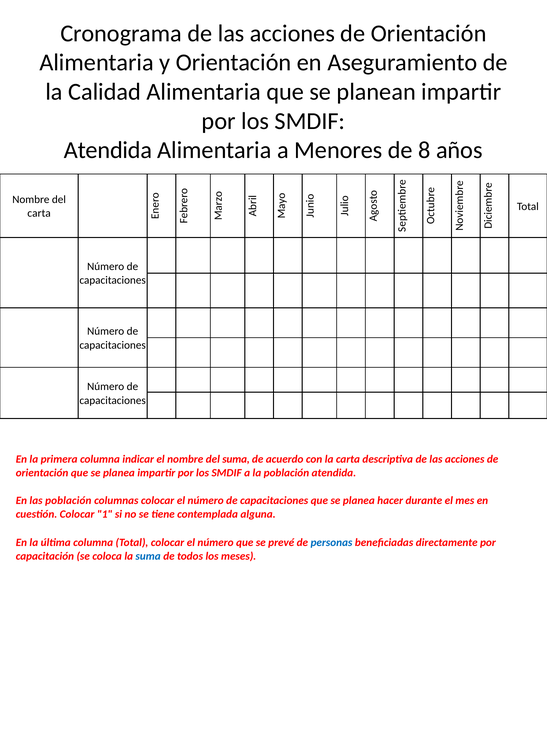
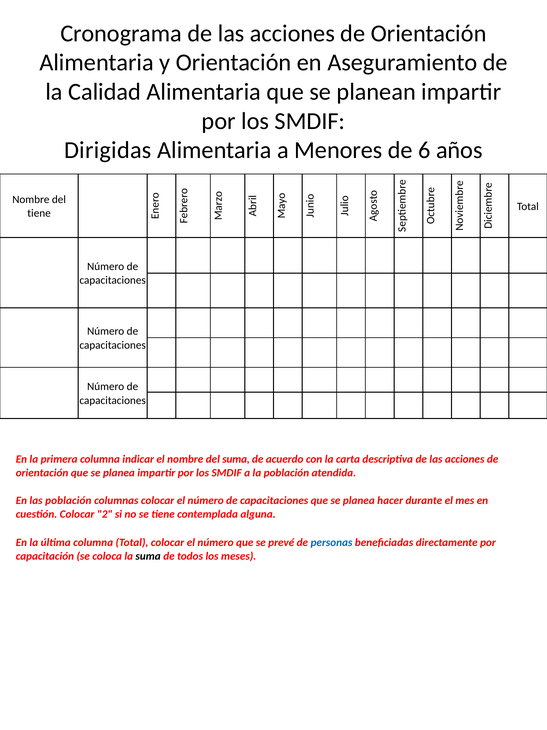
Atendida: Atendida -> Dirigidas (108, 150)
8: 8 -> 6 (424, 150)
carta: carta -> tiene (39, 213)
1: 1 -> 2 (105, 514)
suma colour: blue -> black (148, 556)
